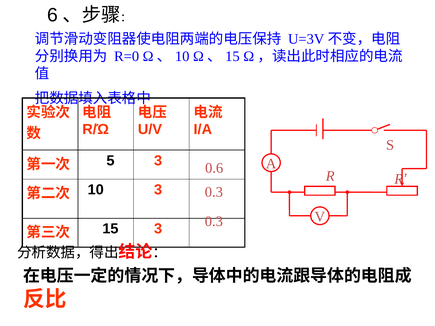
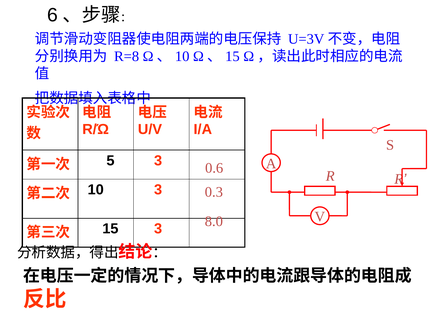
R=0: R=0 -> R=8 (127, 56)
0.3: 0.3 -> 8.0 (214, 221)
